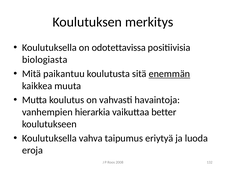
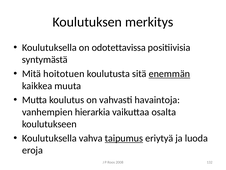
biologiasta: biologiasta -> syntymästä (45, 59)
paikantuu: paikantuu -> hoitotuen (64, 74)
better: better -> osalta (164, 112)
taipumus underline: none -> present (124, 138)
